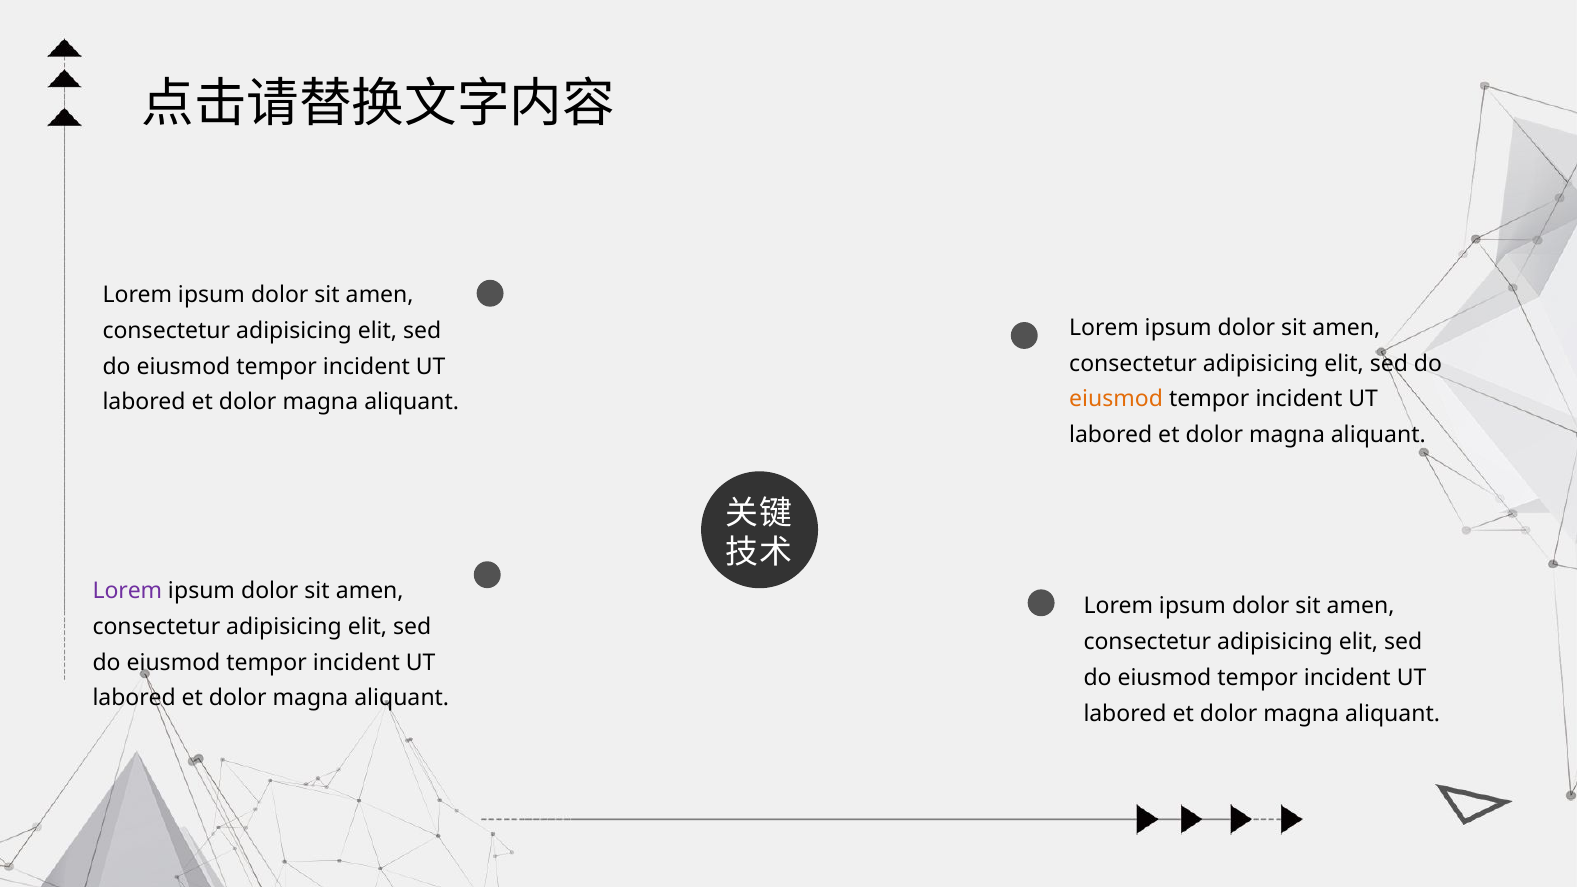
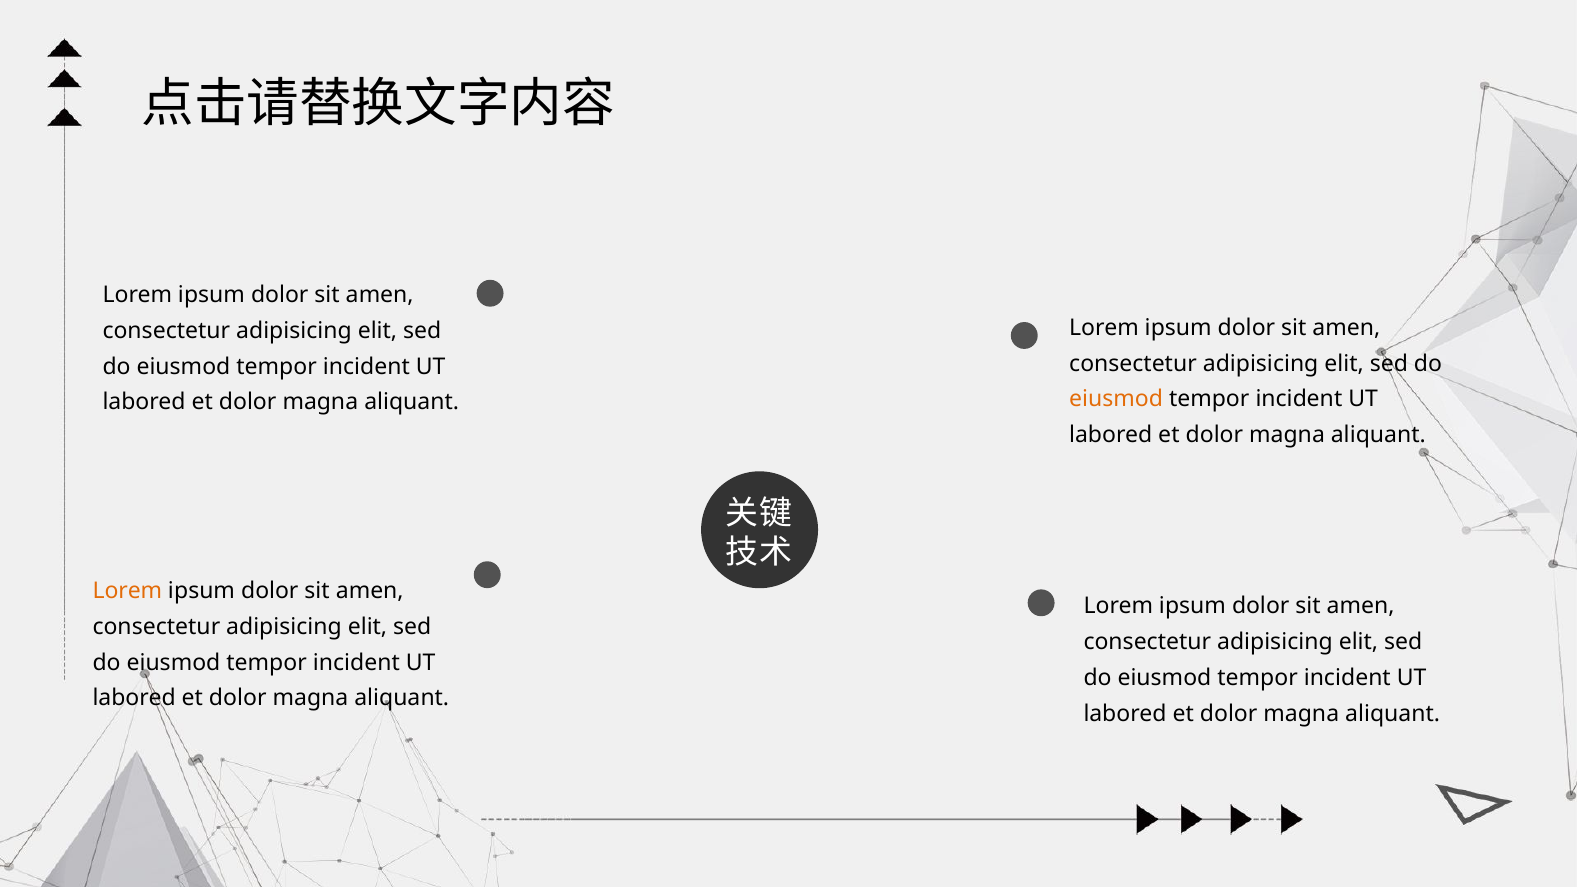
Lorem colour: purple -> orange (127, 591)
